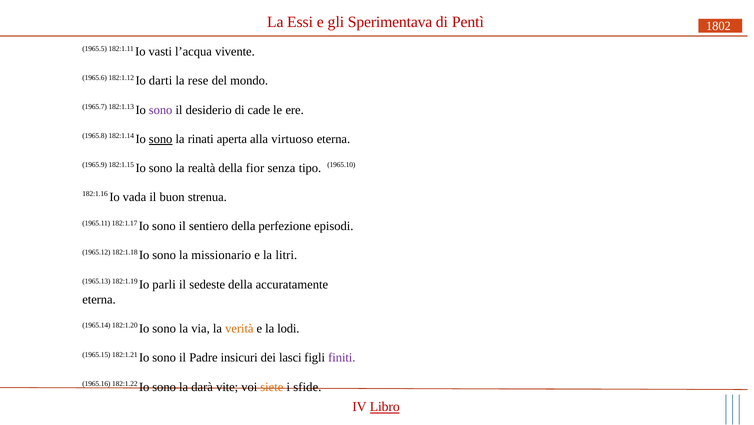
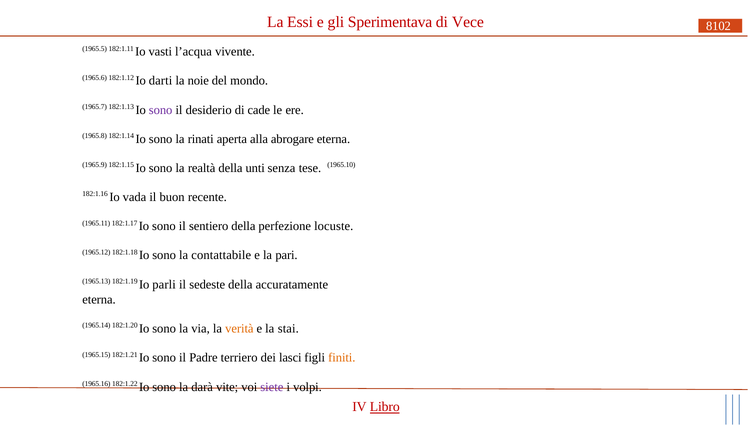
Pentì: Pentì -> Vece (468, 22)
1802: 1802 -> 8102 (718, 26)
rese: rese -> noie (198, 81)
sono underline: present -> none (161, 139)
virtuoso: virtuoso -> abrogare (292, 139)
fior: fior -> unti (255, 168)
tipo: tipo -> tese (310, 168)
strenua: strenua -> recente (207, 197)
episodi: episodi -> locuste (334, 226)
missionario: missionario -> contattabile (221, 255)
litri: litri -> pari (286, 255)
lodi: lodi -> stai (288, 328)
insicuri: insicuri -> terriero (239, 357)
finiti colour: purple -> orange (342, 357)
siete colour: orange -> purple (272, 387)
sfide: sfide -> volpi (307, 387)
